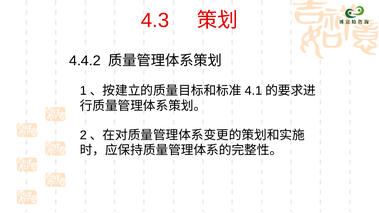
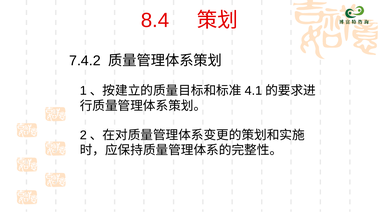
4.3: 4.3 -> 8.4 (155, 20)
4.4.2: 4.4.2 -> 7.4.2 (85, 61)
